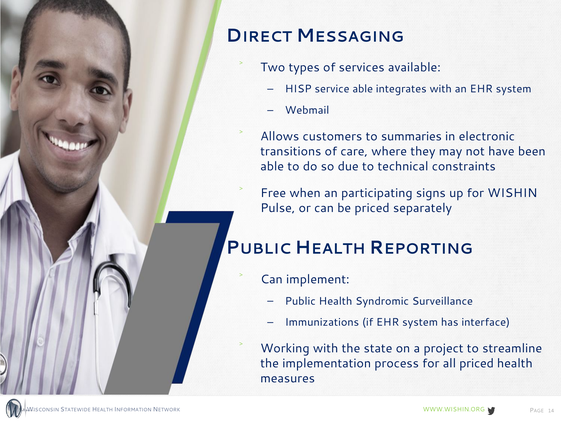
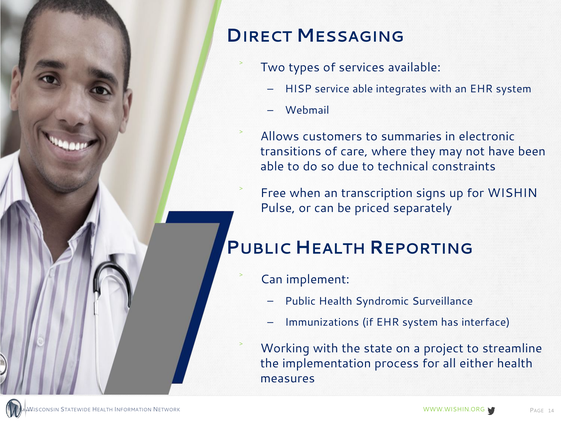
participating: participating -> transcription (377, 193)
all priced: priced -> either (476, 363)
